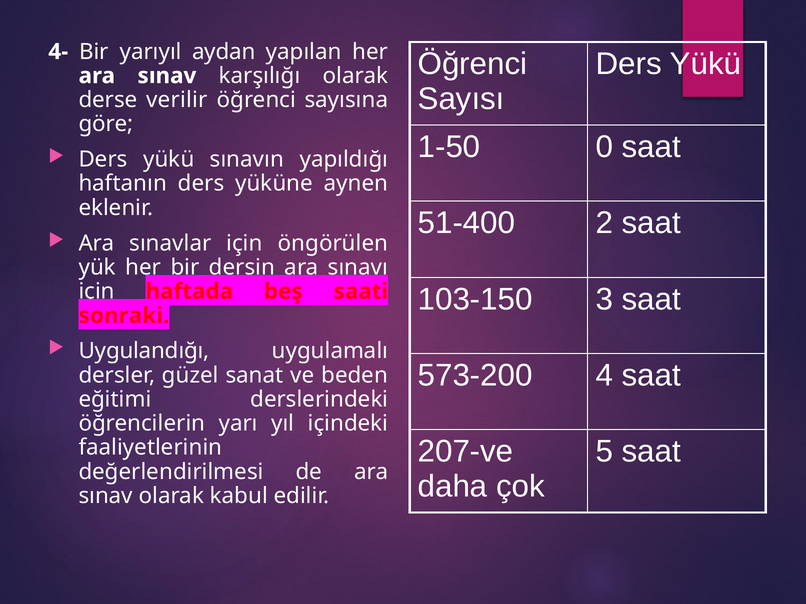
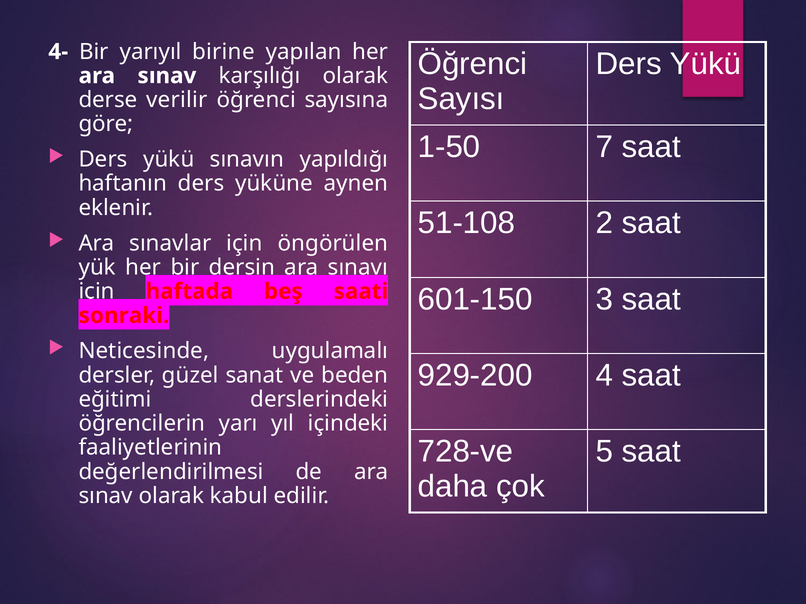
aydan: aydan -> birine (224, 52)
0: 0 -> 7 (604, 147)
51-400: 51-400 -> 51-108 (466, 223)
103-150: 103-150 -> 601-150 (475, 300)
Uygulandığı: Uygulandığı -> Neticesinde (144, 351)
573-200: 573-200 -> 929-200 (475, 376)
207-ve: 207-ve -> 728-ve (466, 452)
